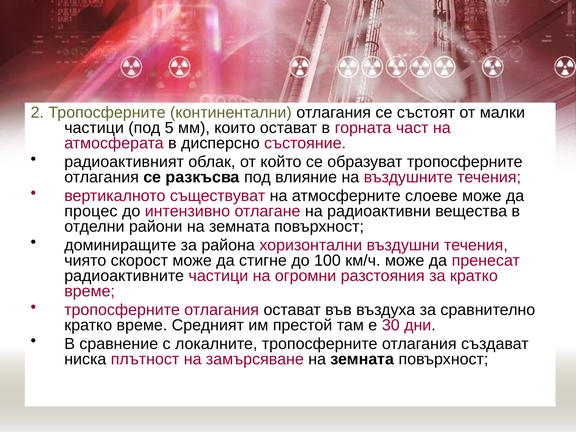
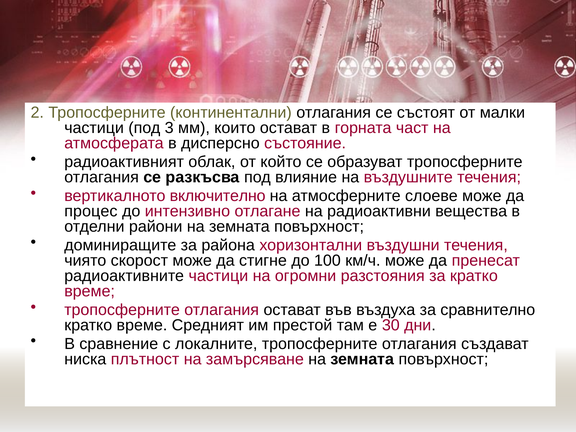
5: 5 -> 3 (169, 128)
съществуват: съществуват -> включително (218, 196)
